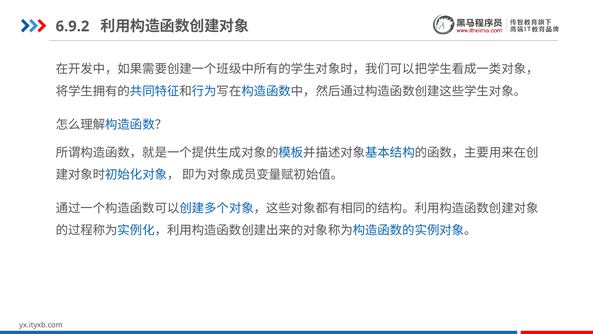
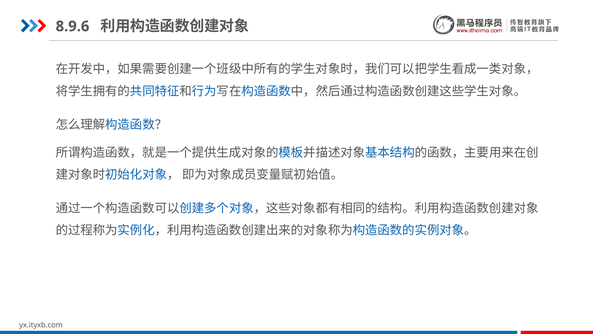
6.9.2: 6.9.2 -> 8.9.6 (73, 26)
